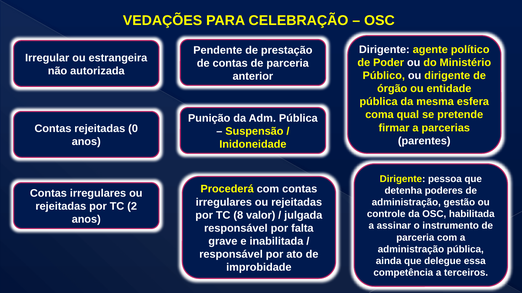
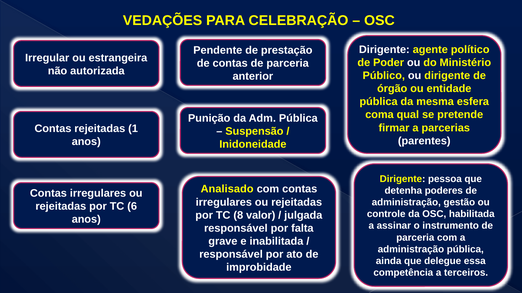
0: 0 -> 1 (133, 129)
Procederá: Procederá -> Analisado (227, 189)
2: 2 -> 6 (132, 207)
